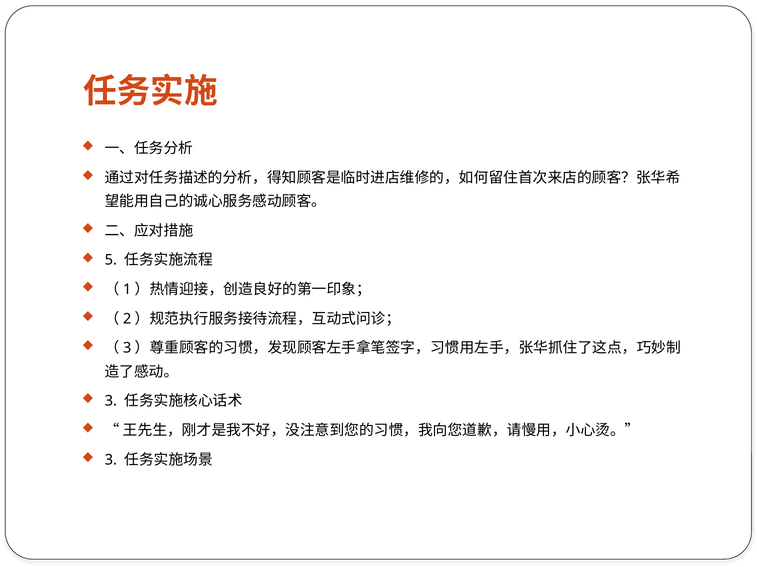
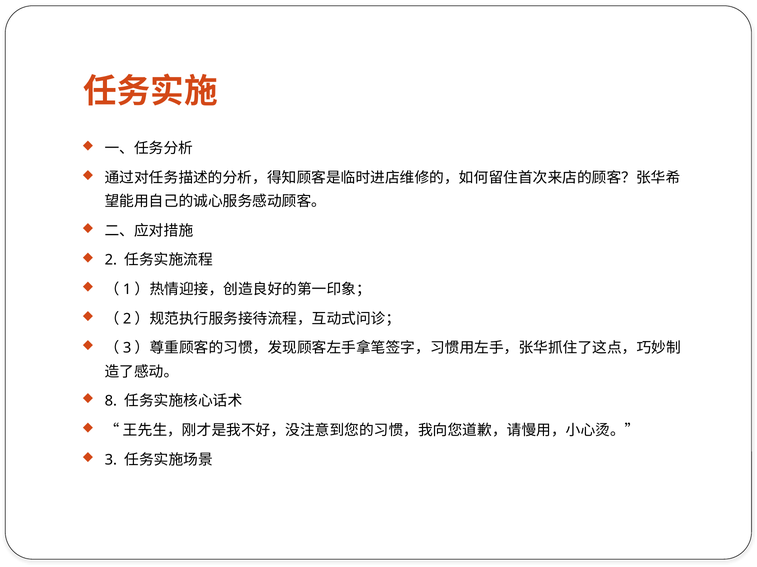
5: 5 -> 2 (111, 260)
3: 3 -> 8 (111, 402)
